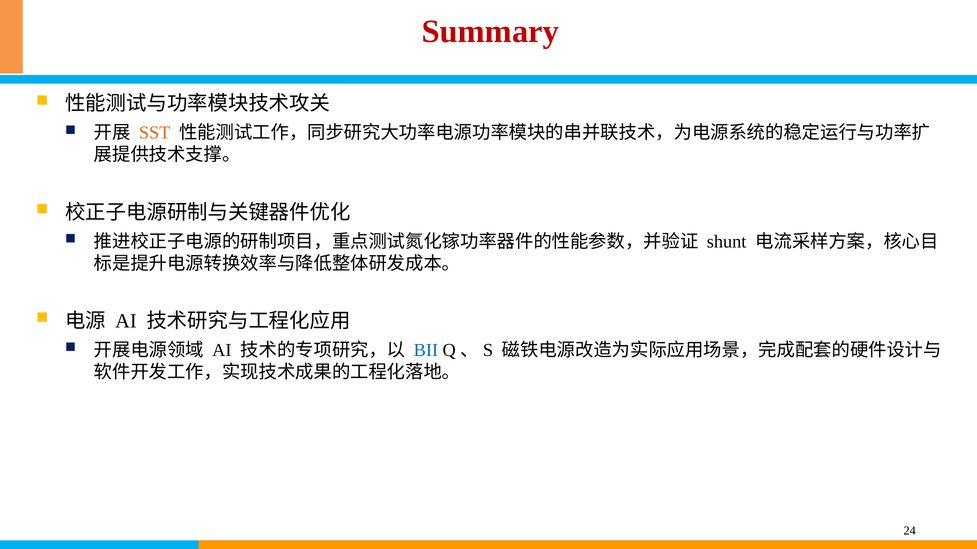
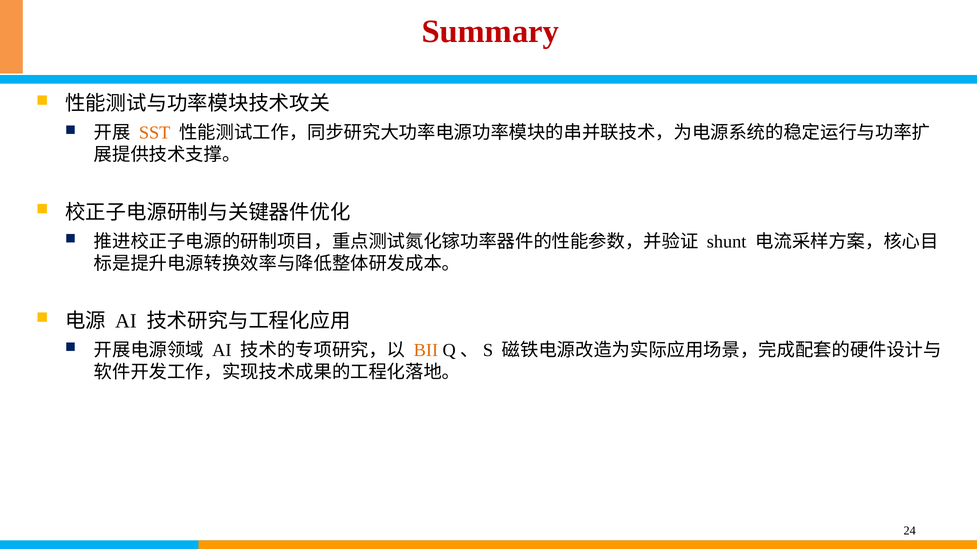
BII colour: blue -> orange (426, 351)
